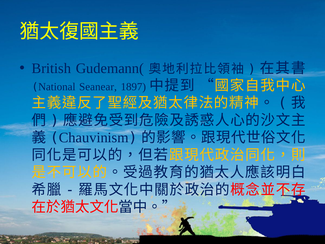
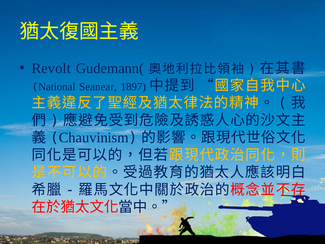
British: British -> Revolt (51, 68)
